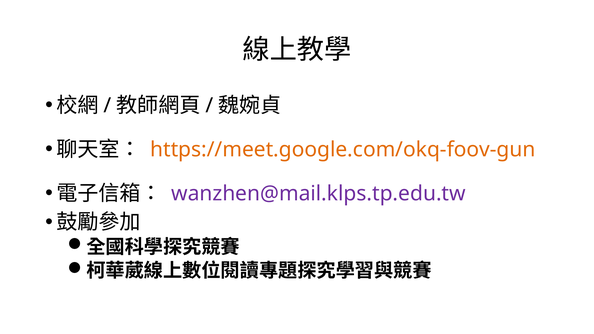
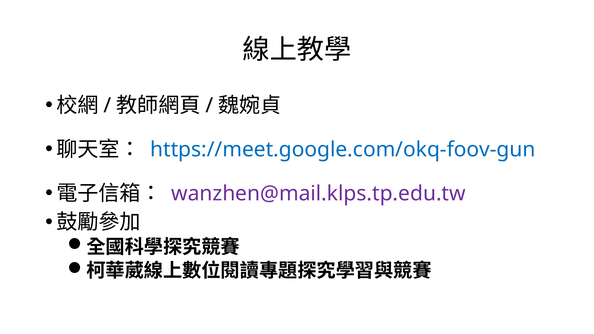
https://meet.google.com/okq-foov-gun colour: orange -> blue (343, 150)
